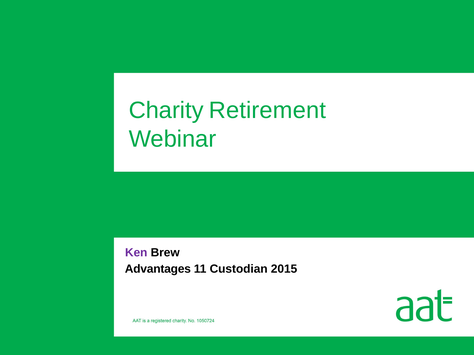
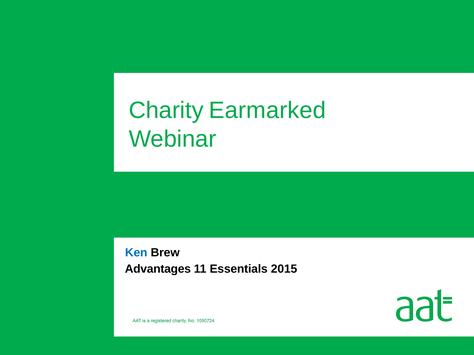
Retirement: Retirement -> Earmarked (267, 111)
Ken colour: purple -> blue (136, 253)
Custodian: Custodian -> Essentials (239, 269)
